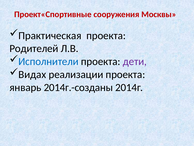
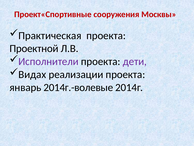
Родителей: Родителей -> Проектной (34, 48)
Исполнители colour: blue -> purple (48, 61)
2014г.-созданы: 2014г.-созданы -> 2014г.-волевые (78, 87)
